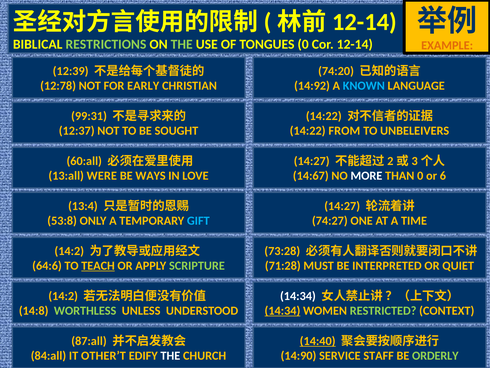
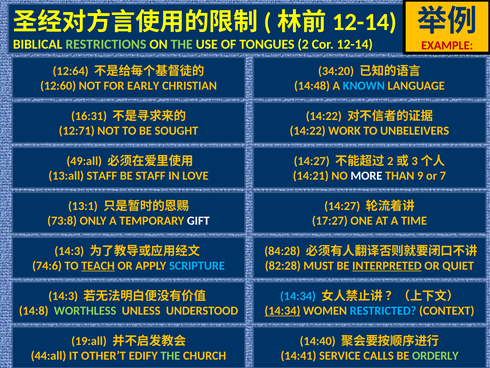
TONGUES 0: 0 -> 2 (303, 44)
EXAMPLE colour: orange -> red (447, 45)
12:39: 12:39 -> 12:64 (71, 71)
74:20: 74:20 -> 34:20 (336, 71)
12:78: 12:78 -> 12:60 (58, 86)
14:92: 14:92 -> 14:48 (312, 86)
99:31: 99:31 -> 16:31 (89, 116)
12:37: 12:37 -> 12:71 (77, 131)
FROM: FROM -> WORK (344, 131)
60:all: 60:all -> 49:all (84, 161)
13:all WERE: WERE -> STAFF (102, 176)
BE WAYS: WAYS -> STAFF (151, 176)
14:67: 14:67 -> 14:21 (311, 176)
THAN 0: 0 -> 9 (420, 176)
6: 6 -> 7 (443, 176)
13:4: 13:4 -> 13:1 (83, 206)
53:8: 53:8 -> 73:8 (62, 221)
GIFT colour: light blue -> white (198, 221)
74:27: 74:27 -> 17:27 (330, 221)
14:2: 14:2 -> 14:3 (69, 251)
73:28: 73:28 -> 84:28 (282, 251)
64:6: 64:6 -> 74:6 (47, 265)
SCRIPTURE colour: light green -> light blue (197, 265)
71:28: 71:28 -> 82:28 (283, 265)
INTERPRETED underline: none -> present (387, 265)
14:2: 14:2 -> 14:3 (63, 296)
14:34 colour: white -> light blue (298, 296)
RESTRICTED colour: light green -> light blue (383, 310)
87:all: 87:all -> 19:all (89, 341)
14:40 underline: present -> none (318, 341)
84:all: 84:all -> 44:all (48, 355)
THE colour: white -> light green (170, 355)
14:90: 14:90 -> 14:41 (298, 355)
STAFF: STAFF -> CALLS (379, 355)
